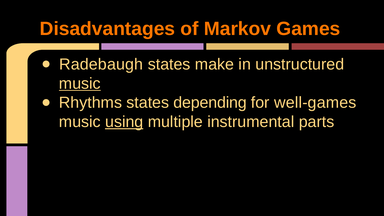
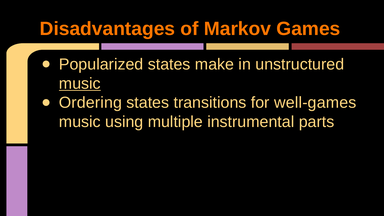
Radebaugh: Radebaugh -> Popularized (101, 64)
Rhythms: Rhythms -> Ordering (90, 103)
depending: depending -> transitions (210, 103)
using underline: present -> none (124, 122)
